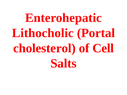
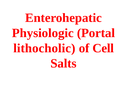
Lithocholic: Lithocholic -> Physiologic (43, 33)
cholesterol: cholesterol -> lithocholic (44, 48)
